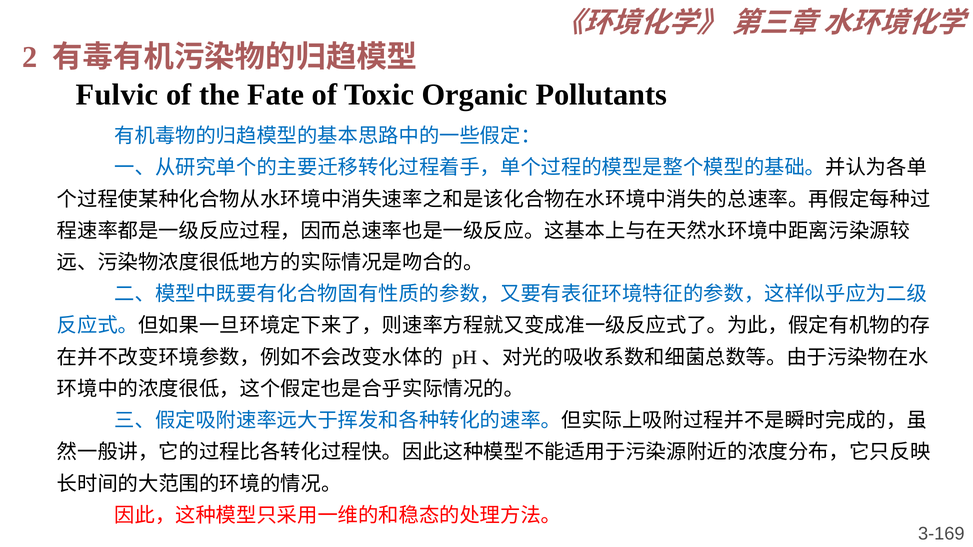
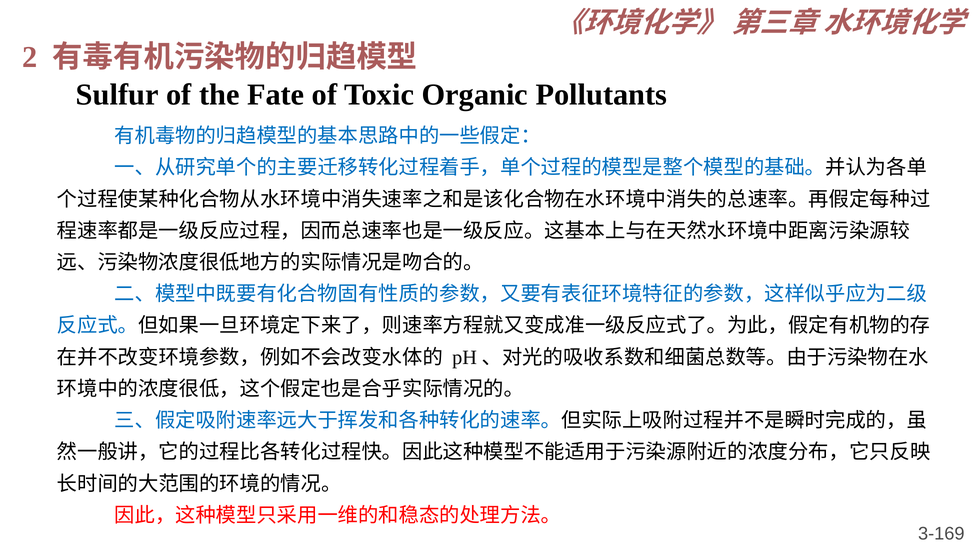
Fulvic: Fulvic -> Sulfur (117, 95)
